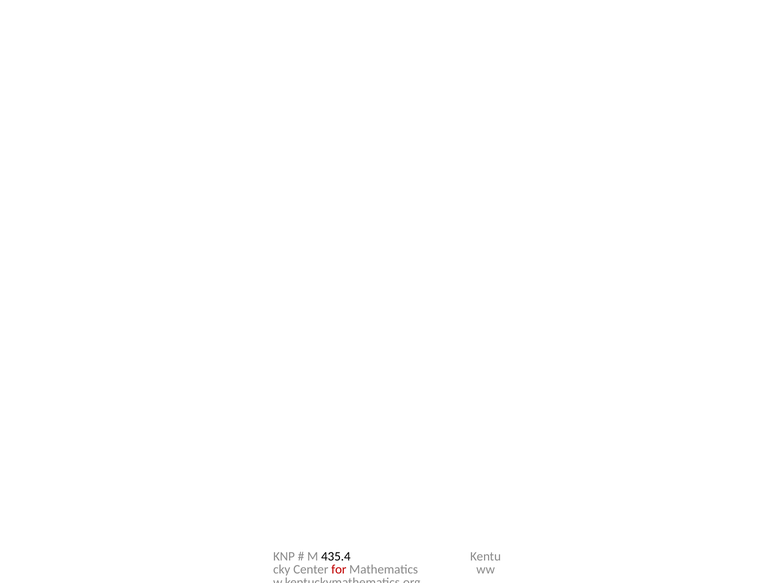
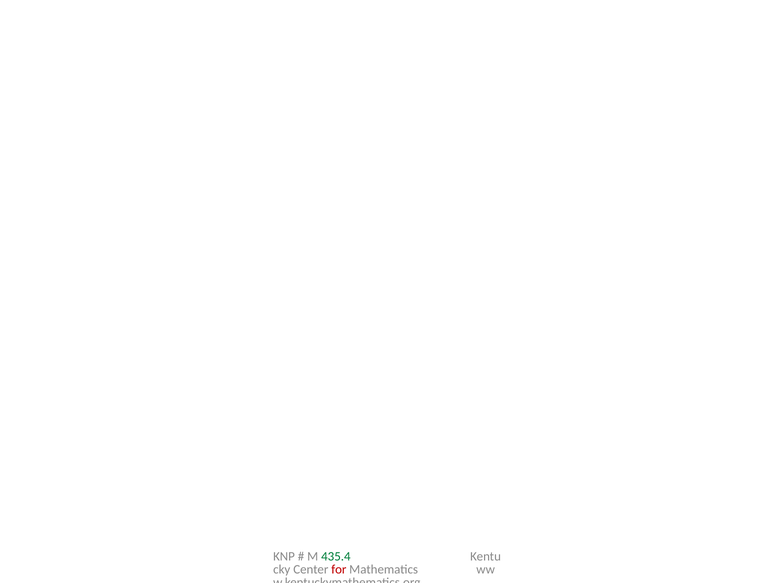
435.4 colour: black -> green (336, 556)
